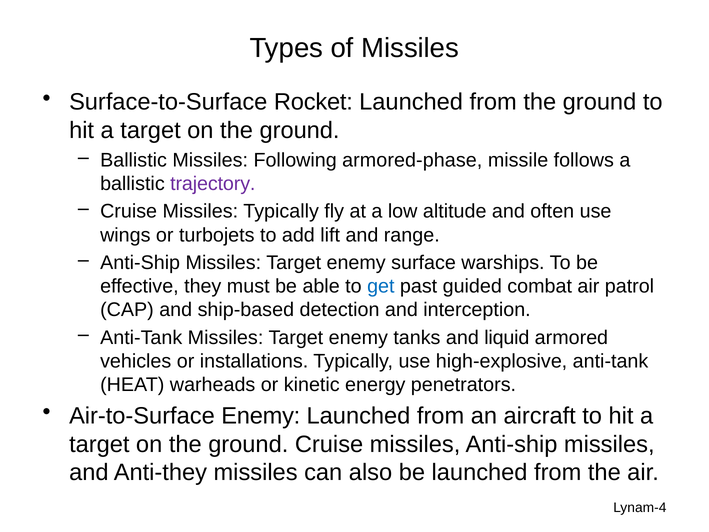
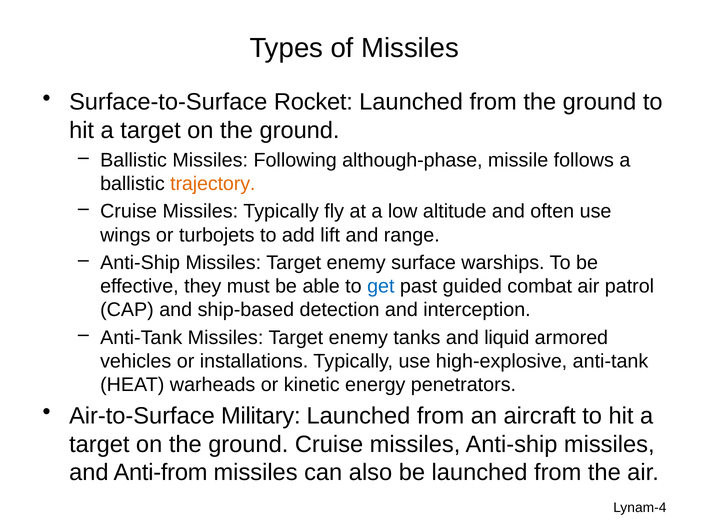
armored-phase: armored-phase -> although-phase (412, 160)
trajectory colour: purple -> orange (213, 184)
Air-to-Surface Enemy: Enemy -> Military (261, 416)
Anti-they: Anti-they -> Anti-from (161, 472)
